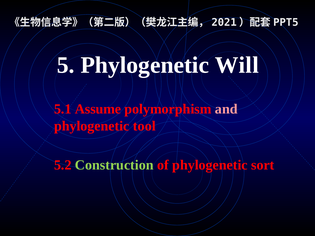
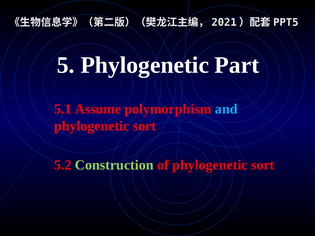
Will: Will -> Part (237, 65)
and colour: pink -> light blue (226, 109)
tool: tool -> sort (144, 126)
